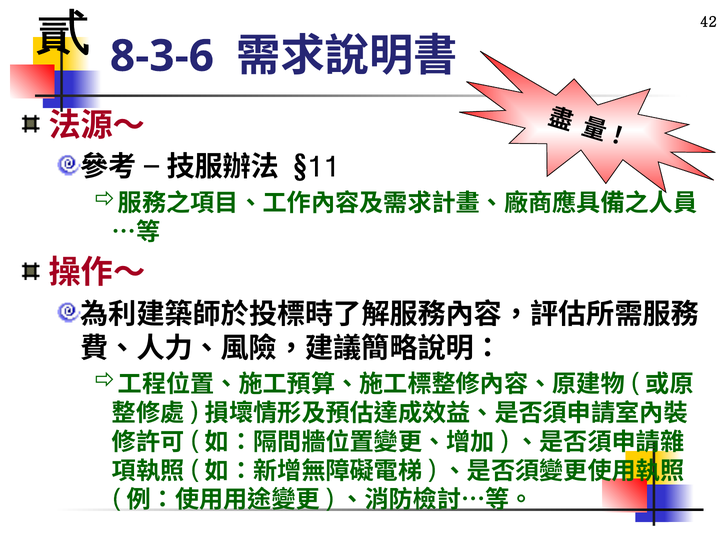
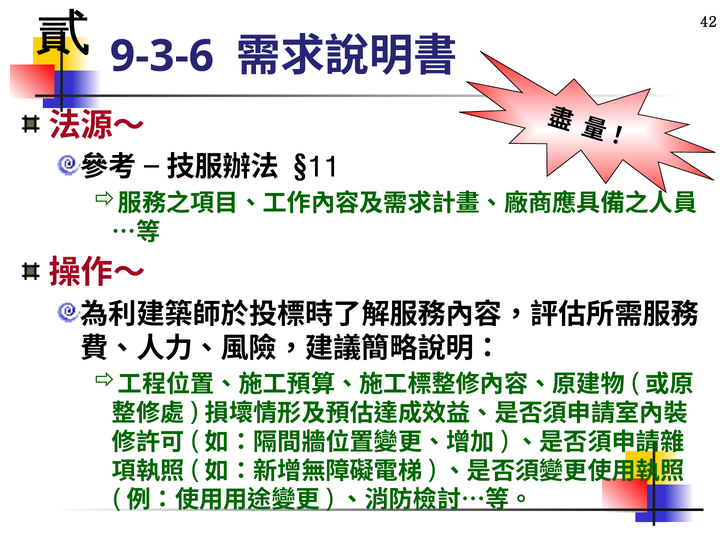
8-3-6: 8-3-6 -> 9-3-6 (162, 56)
